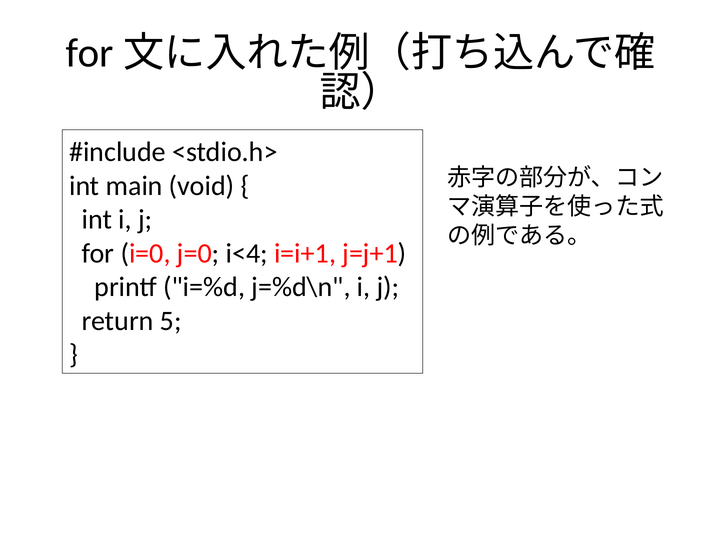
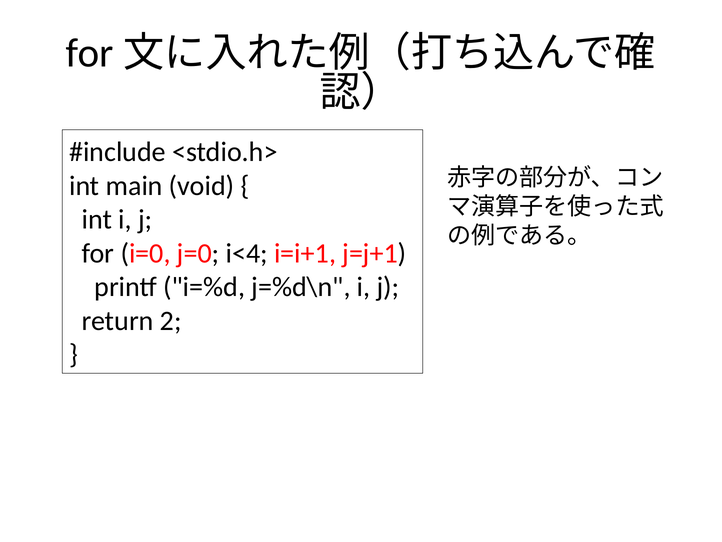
5: 5 -> 2 (171, 321)
